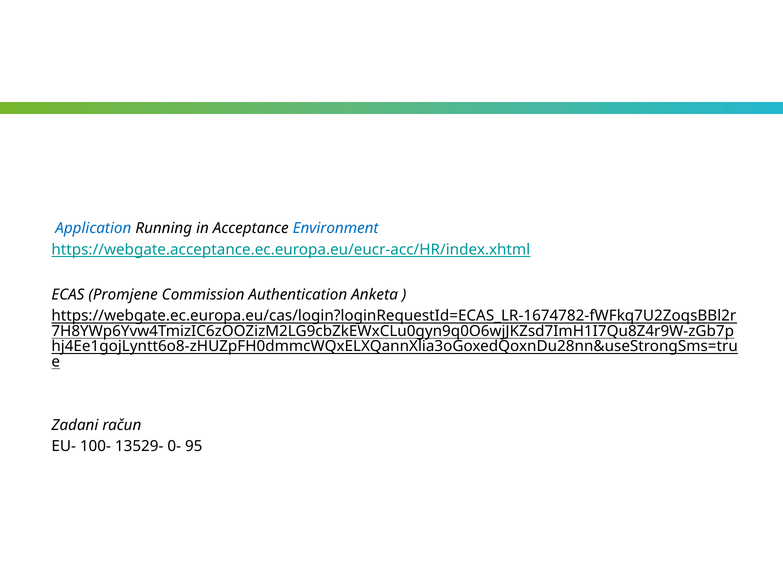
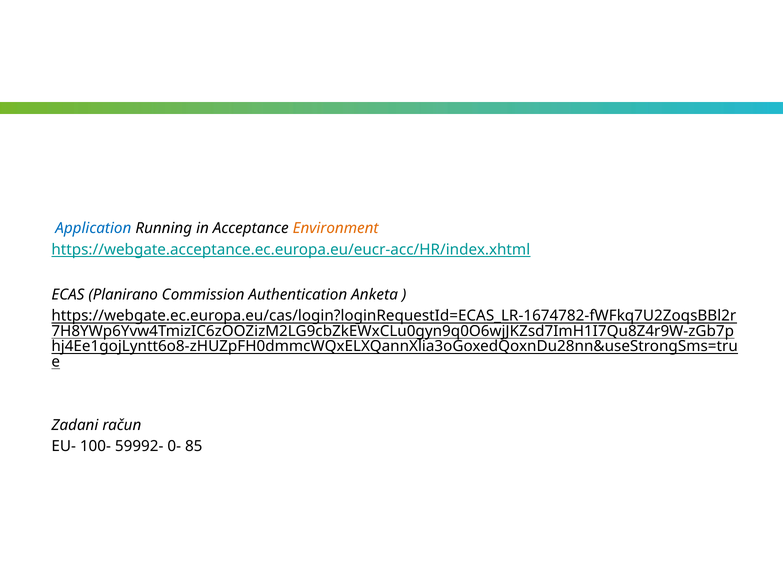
Environment colour: blue -> orange (336, 228)
Promjene: Promjene -> Planirano (123, 295)
13529-: 13529- -> 59992- (139, 447)
95: 95 -> 85 (194, 447)
